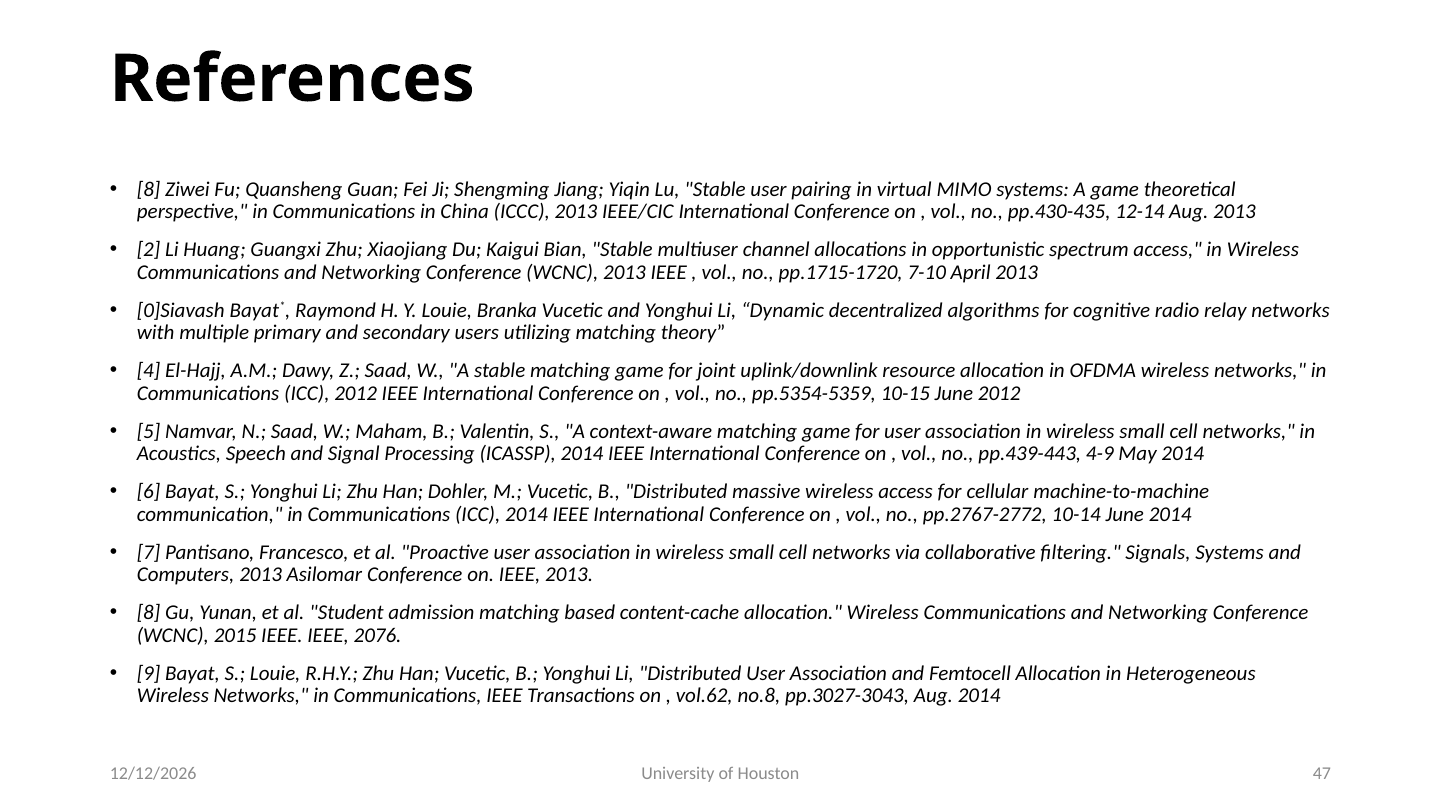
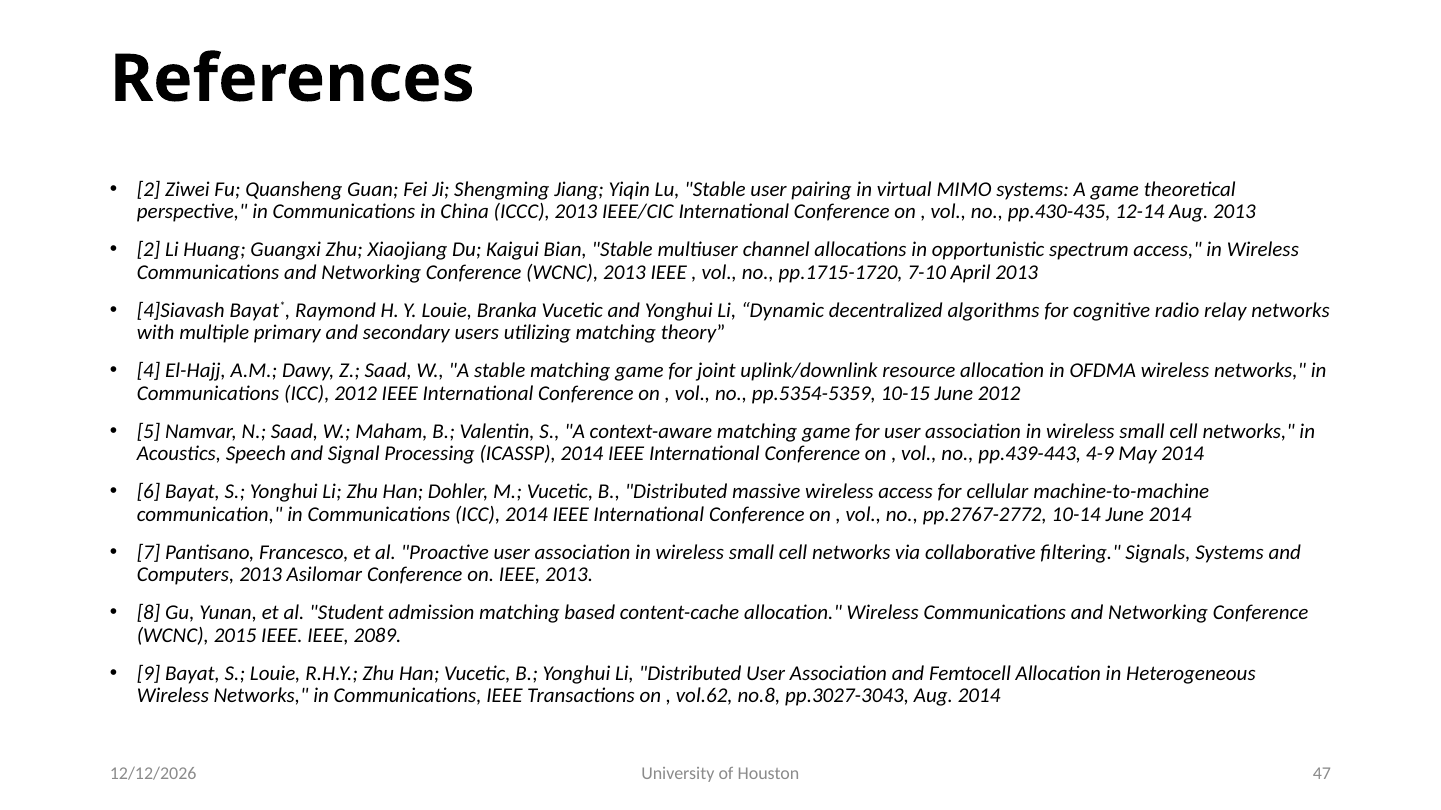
8: 8 -> 2 (149, 189)
0]Siavash: 0]Siavash -> 4]Siavash (181, 310)
2076: 2076 -> 2089 (378, 636)
